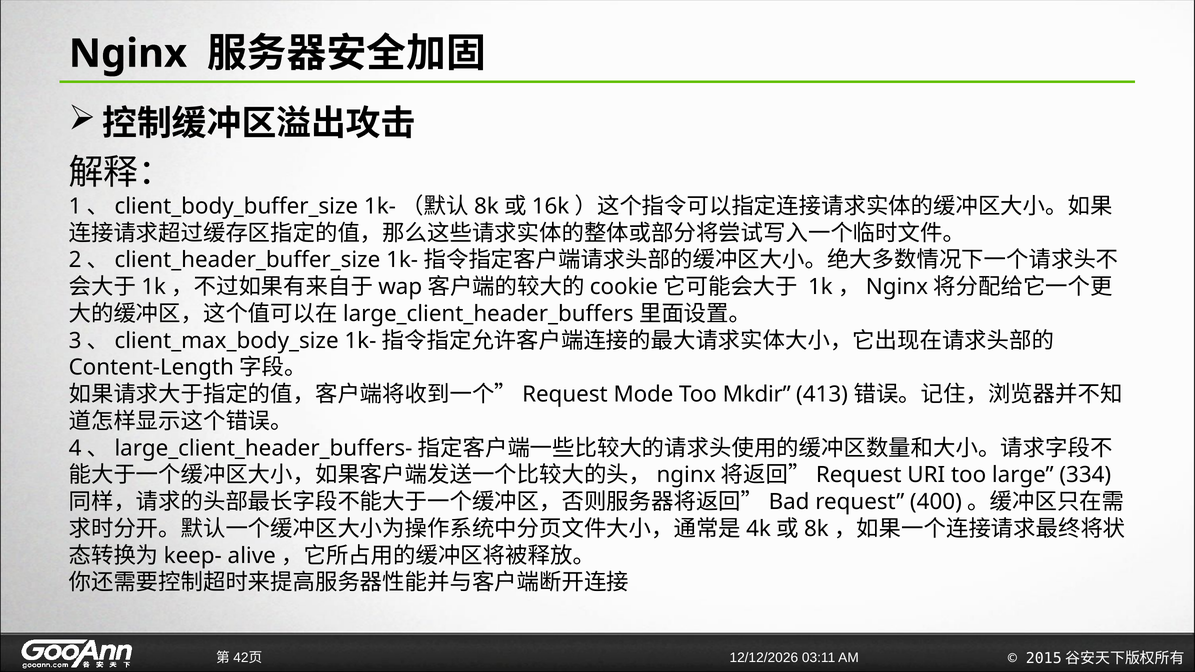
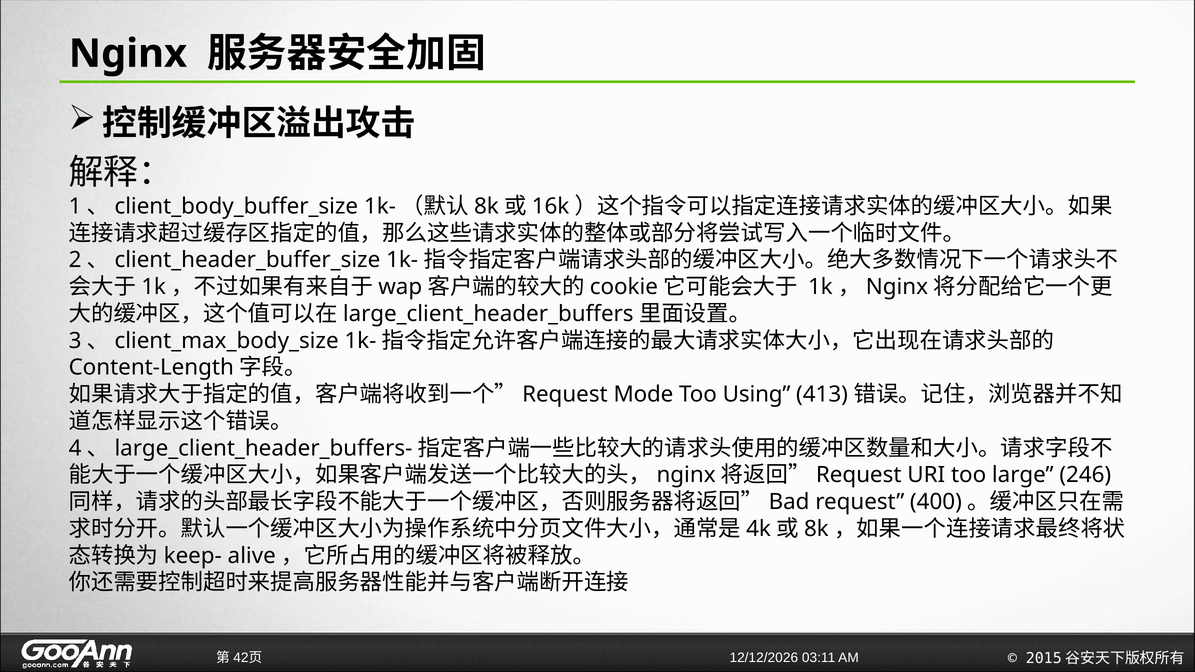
Mkdir: Mkdir -> Using (757, 395)
334: 334 -> 246 (1085, 475)
